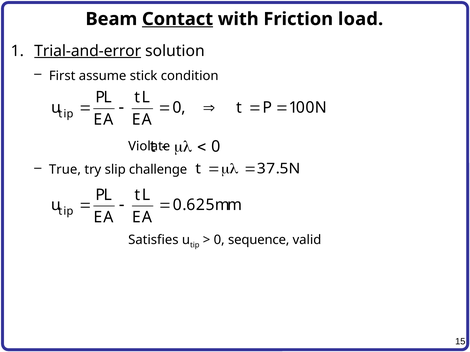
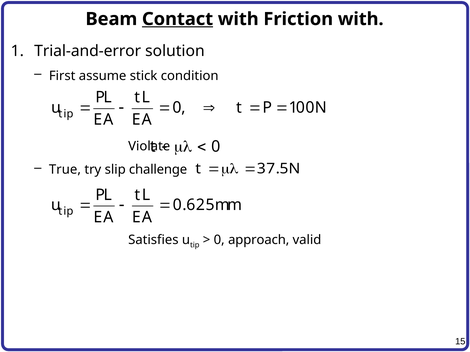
Friction load: load -> with (361, 19)
Trial-and-error underline: present -> none (88, 51)
sequence: sequence -> approach (259, 240)
